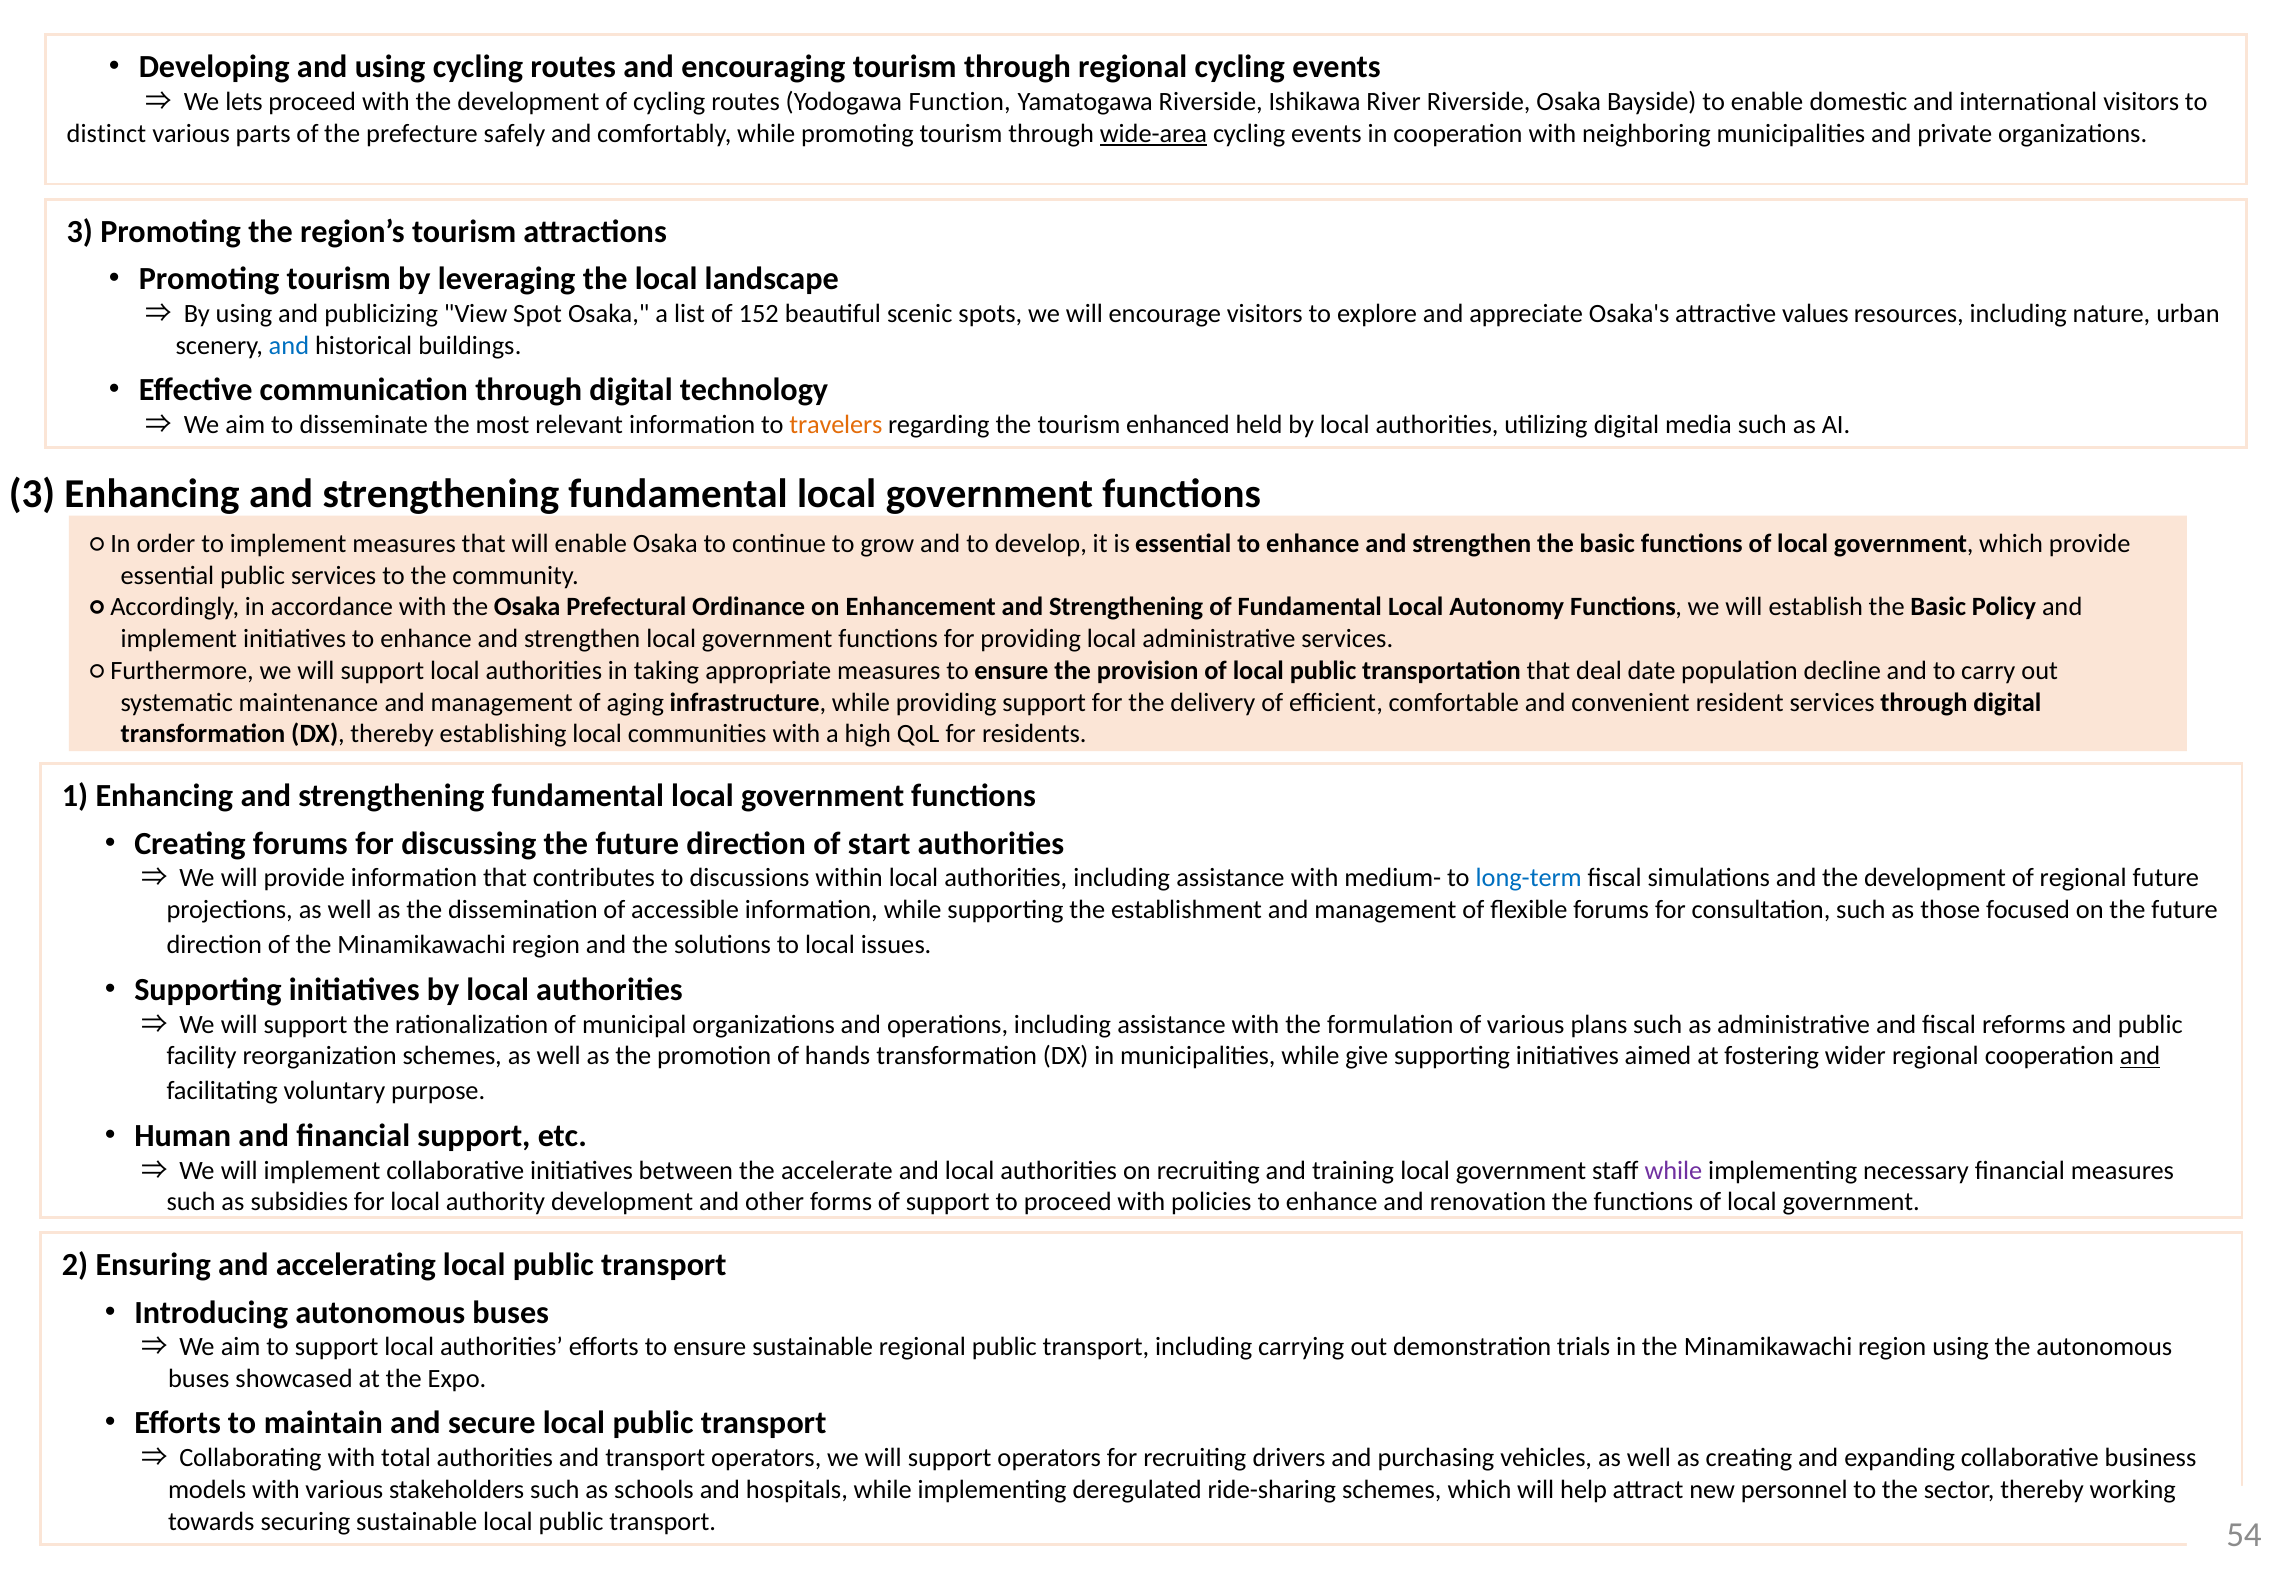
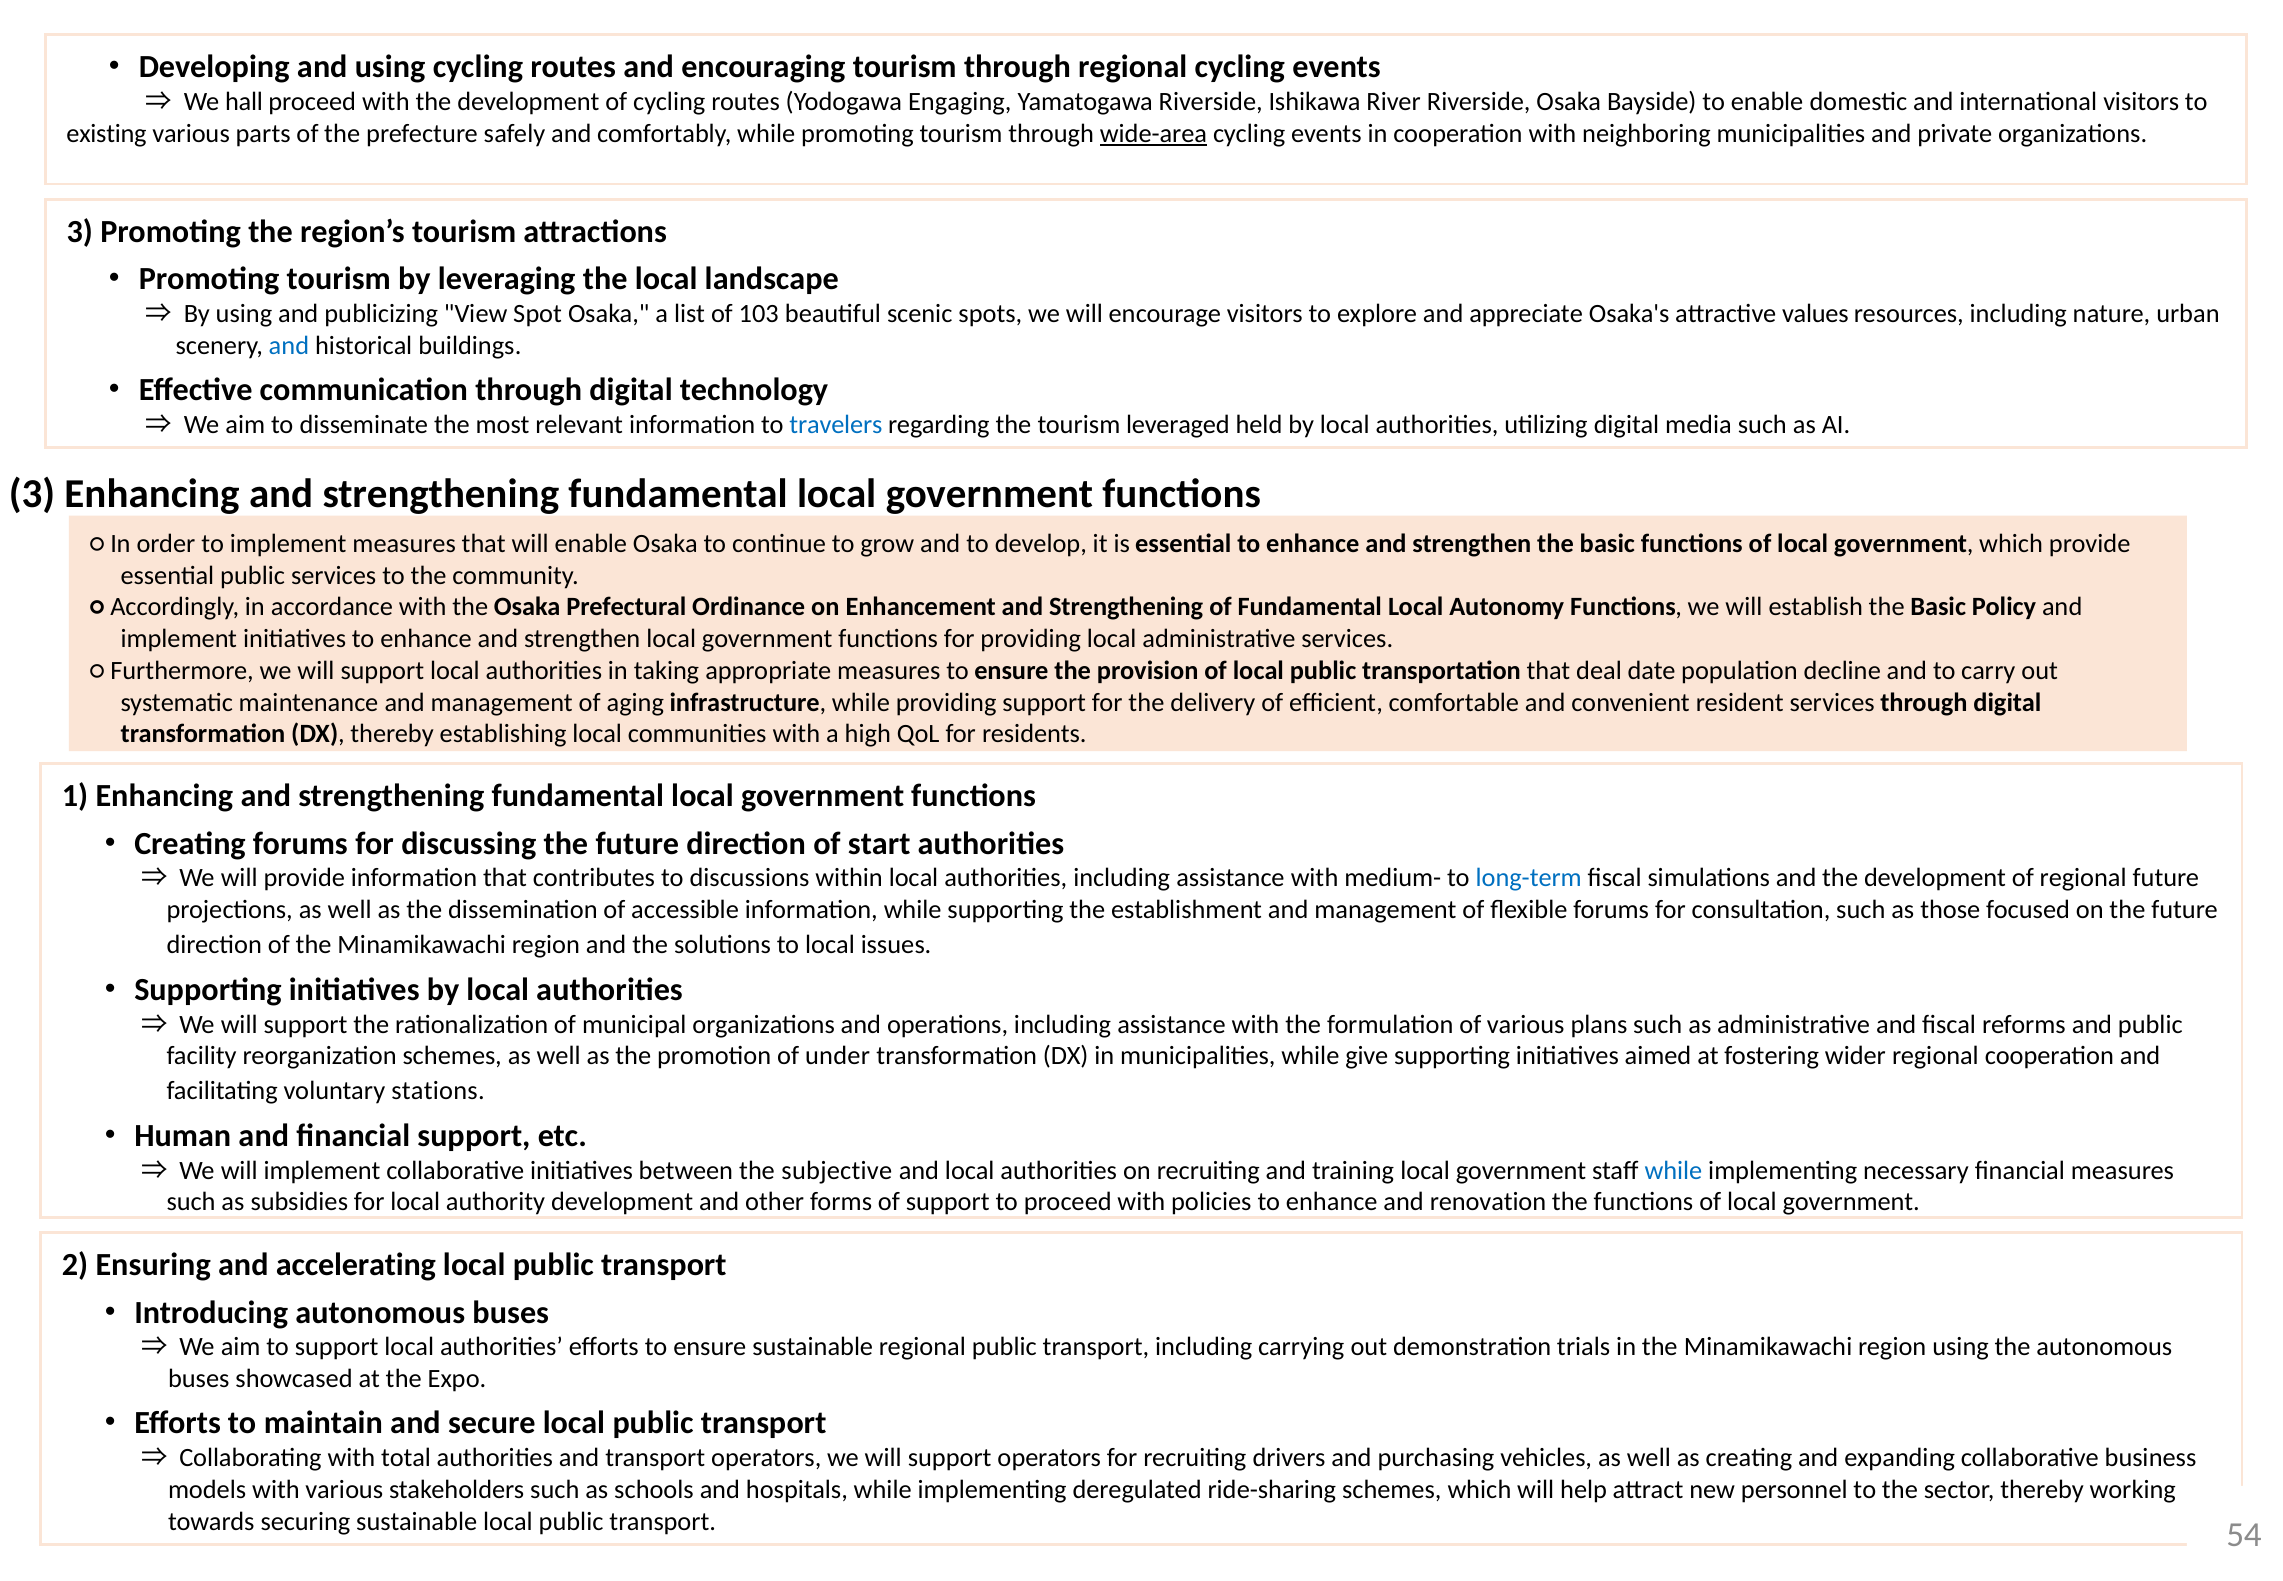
lets: lets -> hall (244, 102)
Function: Function -> Engaging (960, 102)
distinct: distinct -> existing (107, 133)
152: 152 -> 103 (759, 314)
travelers colour: orange -> blue (836, 425)
enhanced: enhanced -> leveraged (1178, 425)
hands: hands -> under (838, 1056)
and underline: present -> none (2140, 1056)
purpose: purpose -> stations (438, 1090)
accelerate: accelerate -> subjective (837, 1170)
while colour: purple -> blue (1673, 1170)
